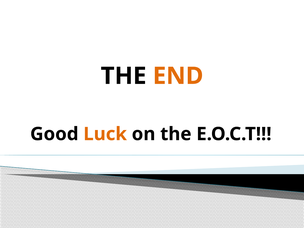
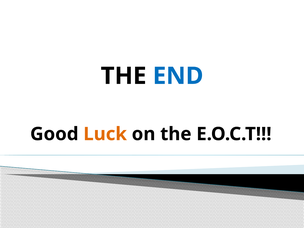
END colour: orange -> blue (178, 76)
